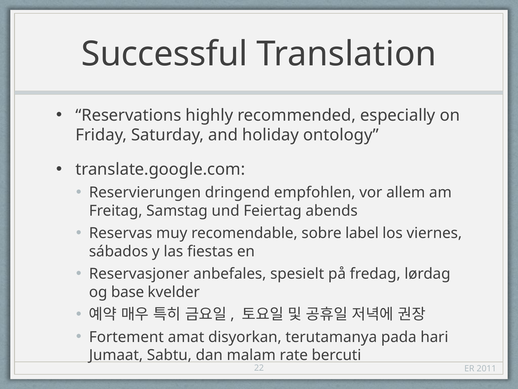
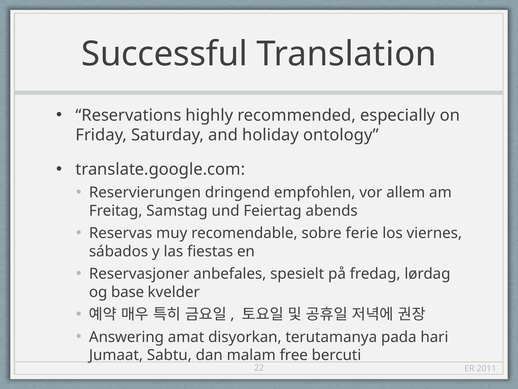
label: label -> ferie (362, 233)
Fortement: Fortement -> Answering (126, 337)
rate: rate -> free (294, 355)
